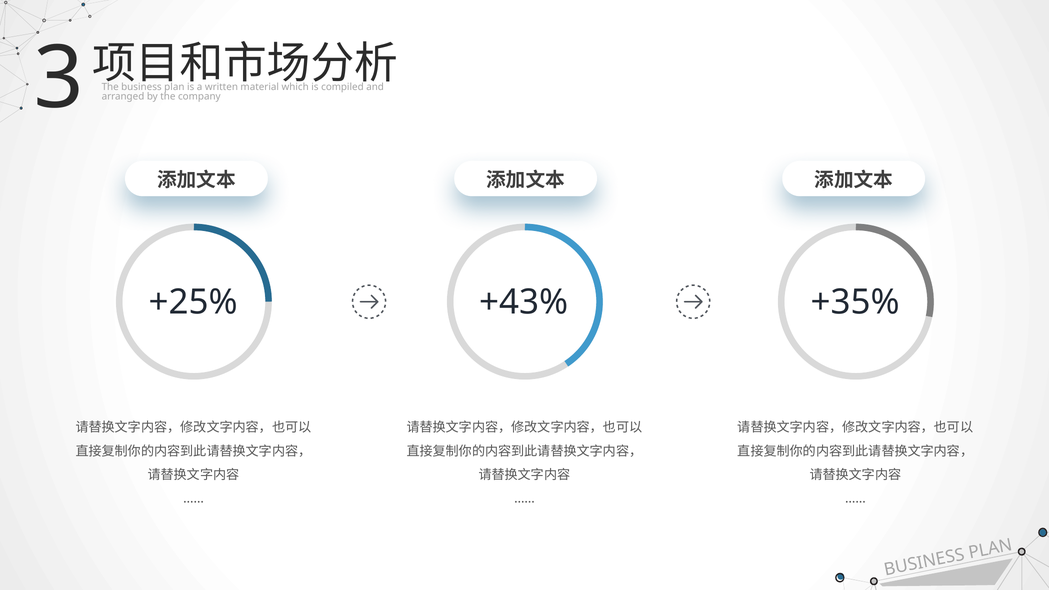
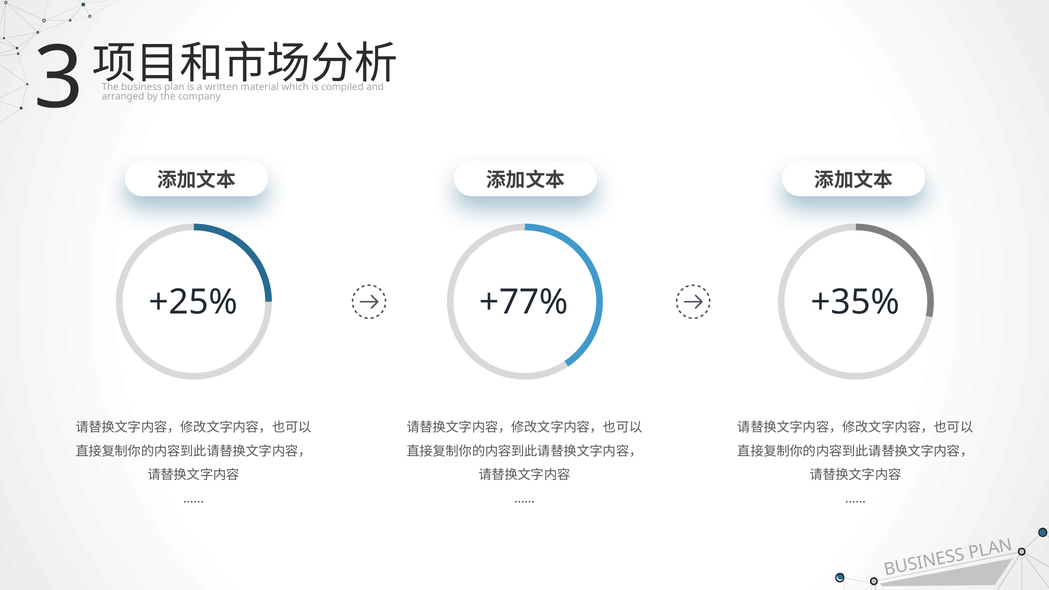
+43%: +43% -> +77% (524, 302)
